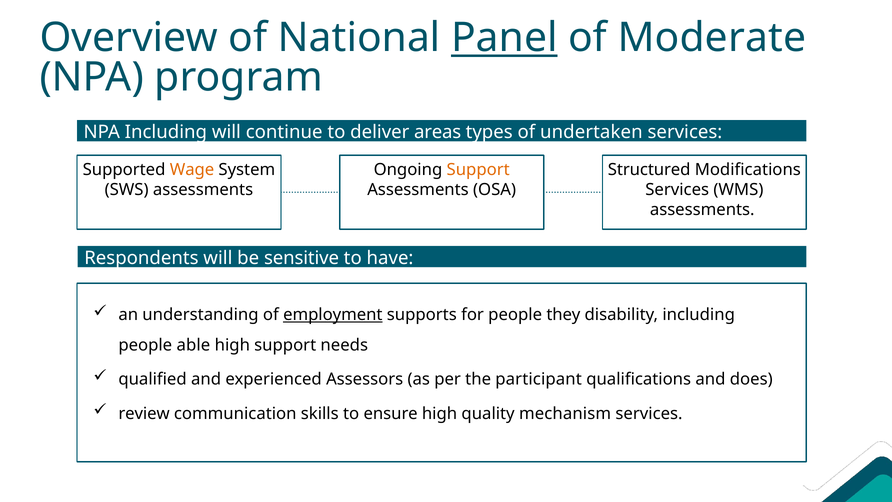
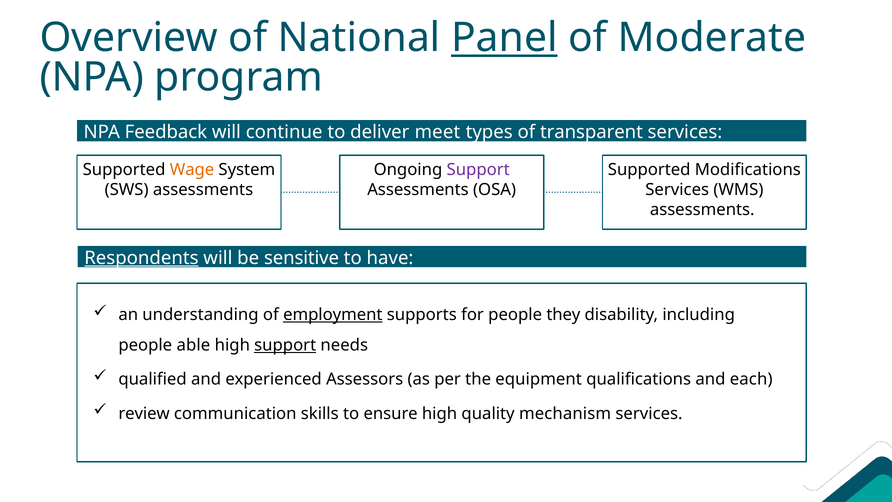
NPA Including: Including -> Feedback (166, 132)
areas: areas -> meet (437, 132)
undertaken: undertaken -> transparent (591, 132)
Support colour: orange -> purple (478, 170)
Structured: Structured -> Supported (649, 170)
Respondents underline: none -> present (141, 258)
support underline: none -> present (285, 345)
participant: participant -> equipment (539, 379)
does: does -> each (751, 379)
